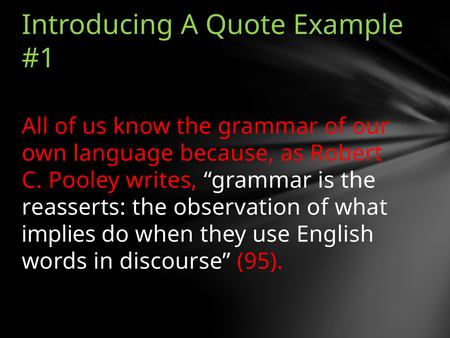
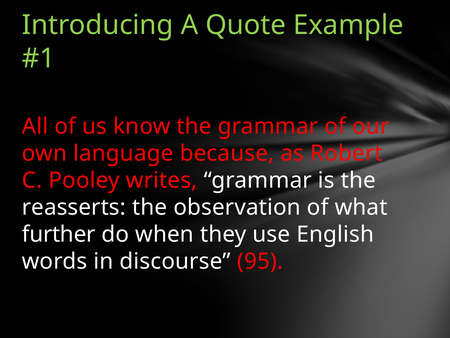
implies: implies -> further (59, 234)
